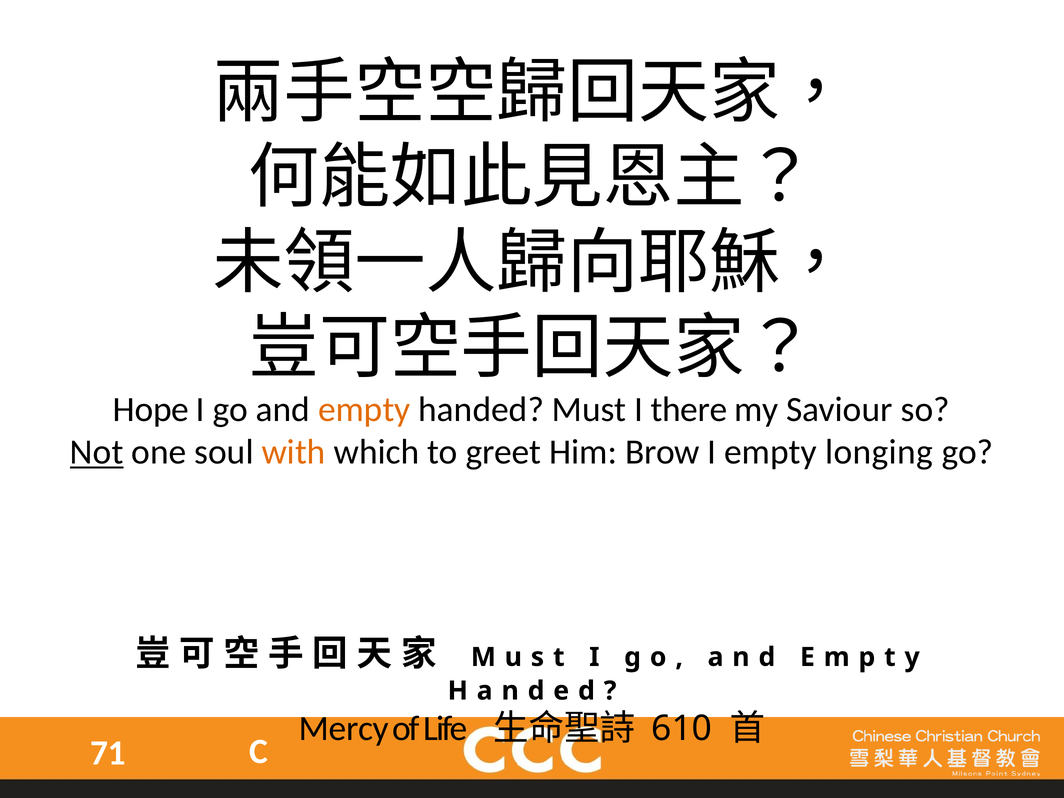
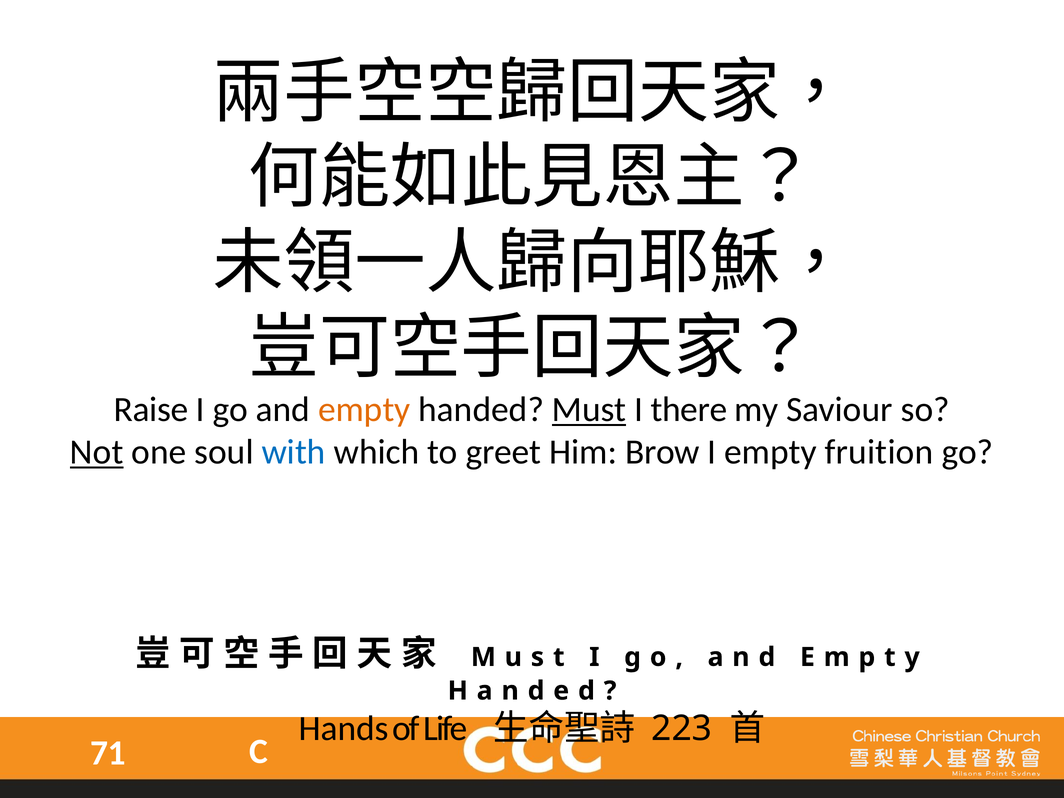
Hope: Hope -> Raise (151, 410)
Must underline: none -> present (589, 410)
with colour: orange -> blue (294, 452)
longing: longing -> fruition (879, 452)
Mercy: Mercy -> Hands (344, 729)
610: 610 -> 223 (682, 729)
